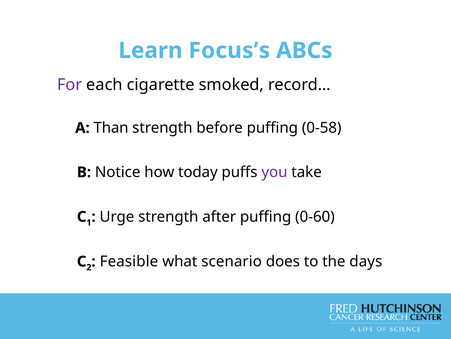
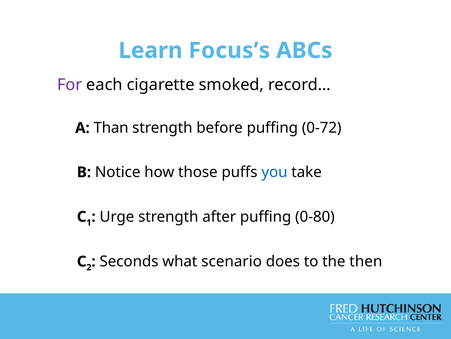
0-58: 0-58 -> 0-72 (322, 128)
today: today -> those (198, 172)
you colour: purple -> blue (274, 172)
0-60: 0-60 -> 0-80 (315, 216)
Feasible: Feasible -> Seconds (129, 261)
days: days -> then (366, 261)
